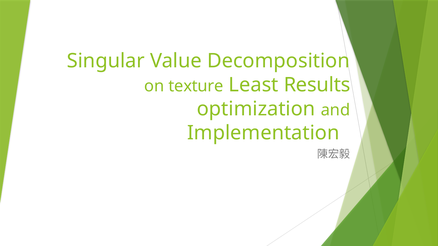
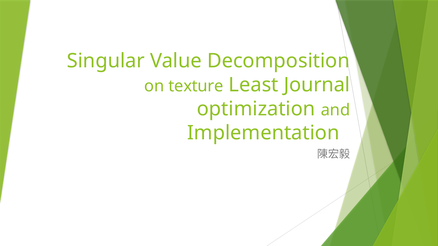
Results: Results -> Journal (317, 85)
